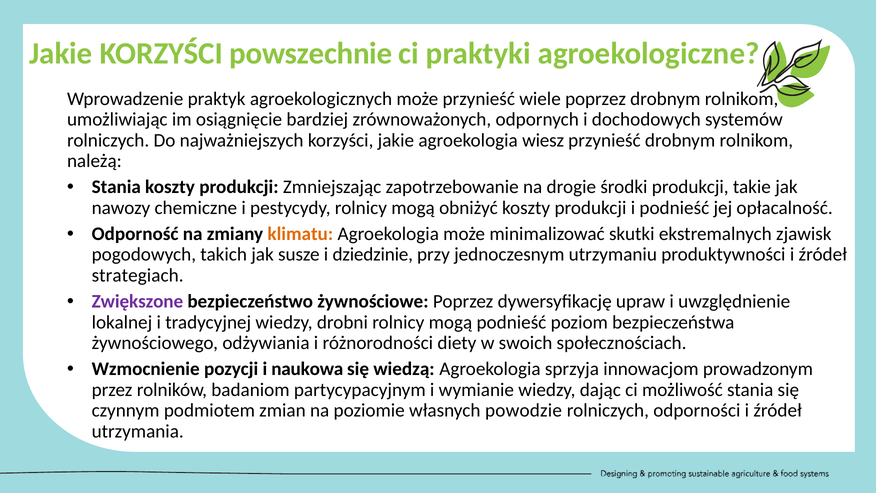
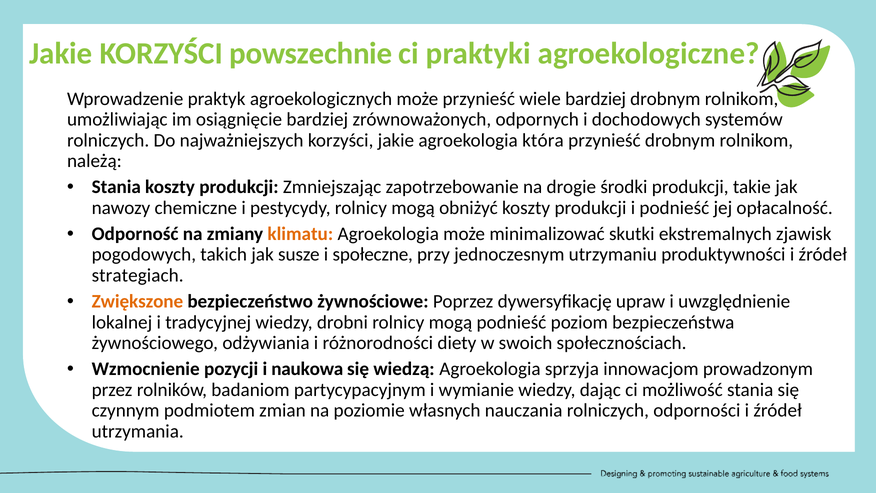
wiele poprzez: poprzez -> bardziej (596, 99)
wiesz: wiesz -> która (543, 140)
dziedzinie: dziedzinie -> społeczne (373, 255)
Zwiększone colour: purple -> orange (137, 301)
powodzie: powodzie -> nauczania (524, 410)
